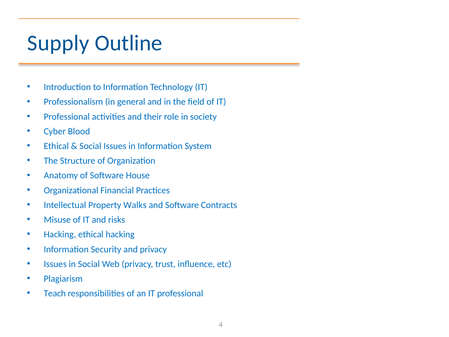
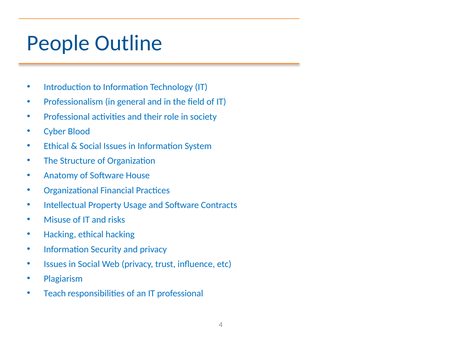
Supply: Supply -> People (58, 43)
Walks: Walks -> Usage (135, 205)
